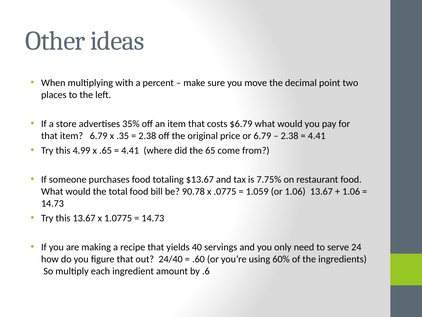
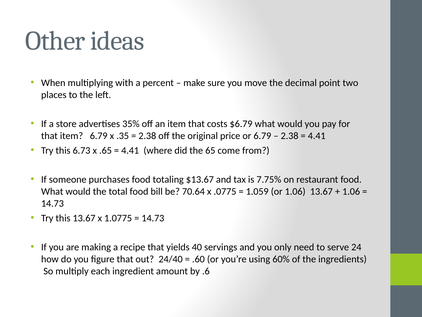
4.99: 4.99 -> 6.73 (82, 150)
90.78: 90.78 -> 70.64 (193, 191)
